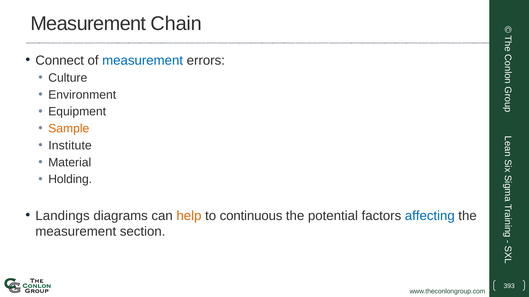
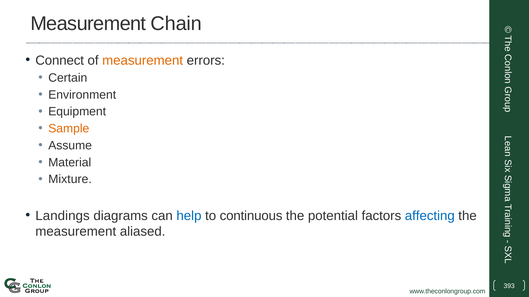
measurement colour: blue -> orange (143, 60)
Culture: Culture -> Certain (68, 78)
Institute: Institute -> Assume (70, 146)
Holding: Holding -> Mixture (70, 180)
help colour: orange -> blue (189, 216)
section: section -> aliased (143, 232)
